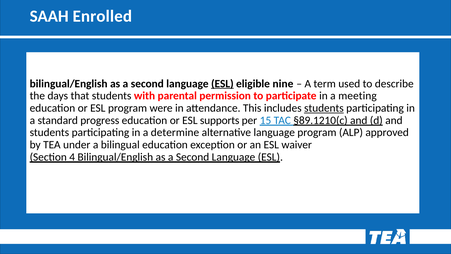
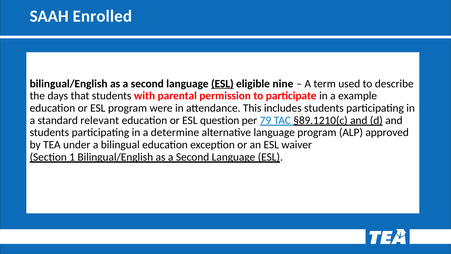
meeting: meeting -> example (358, 96)
students underline: present -> none (324, 108)
progress: progress -> relevant (100, 120)
supports: supports -> question (220, 120)
15: 15 -> 79 (266, 120)
4: 4 -> 1 (72, 157)
